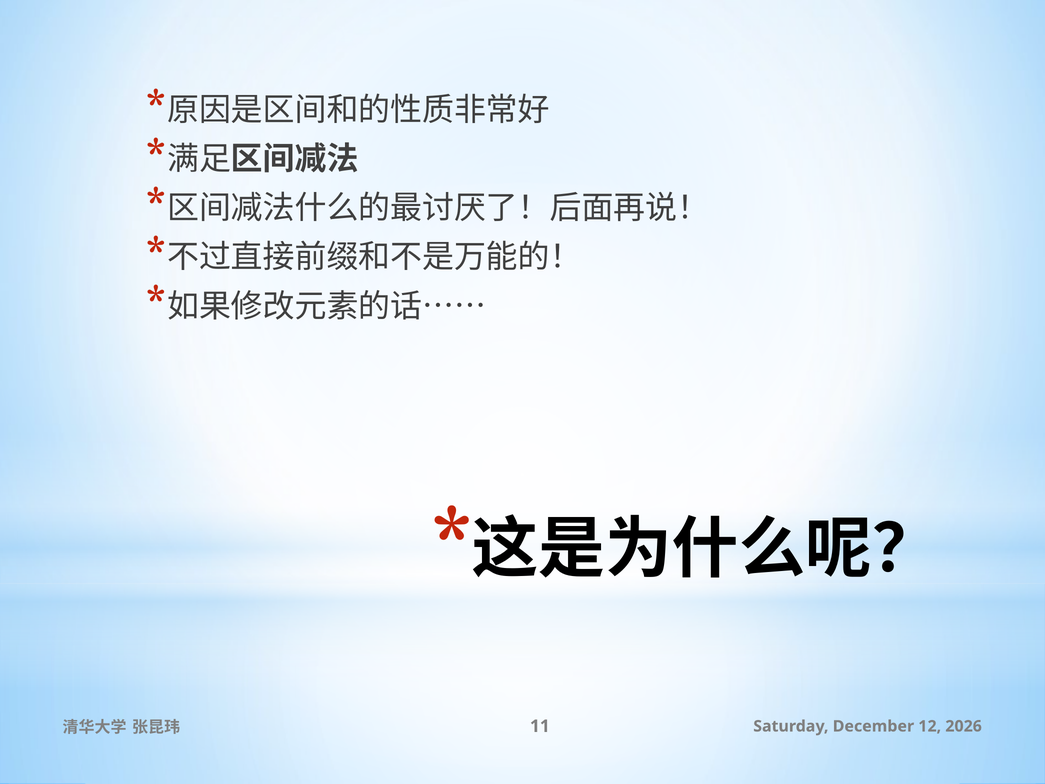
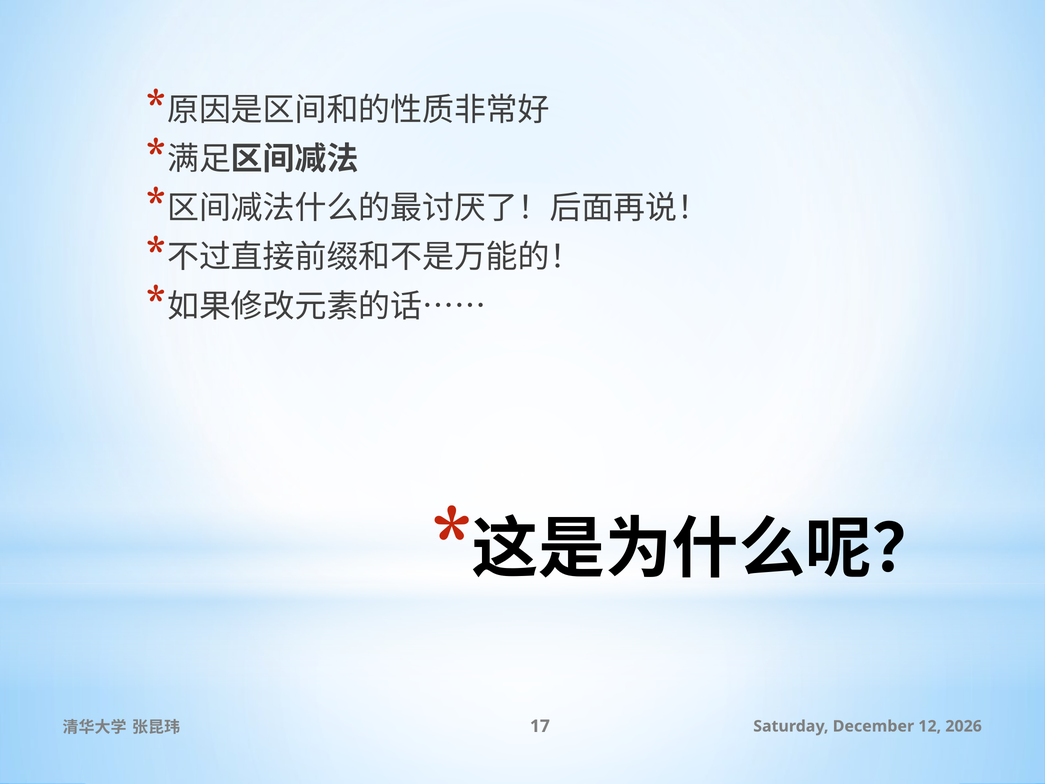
11: 11 -> 17 (540, 726)
